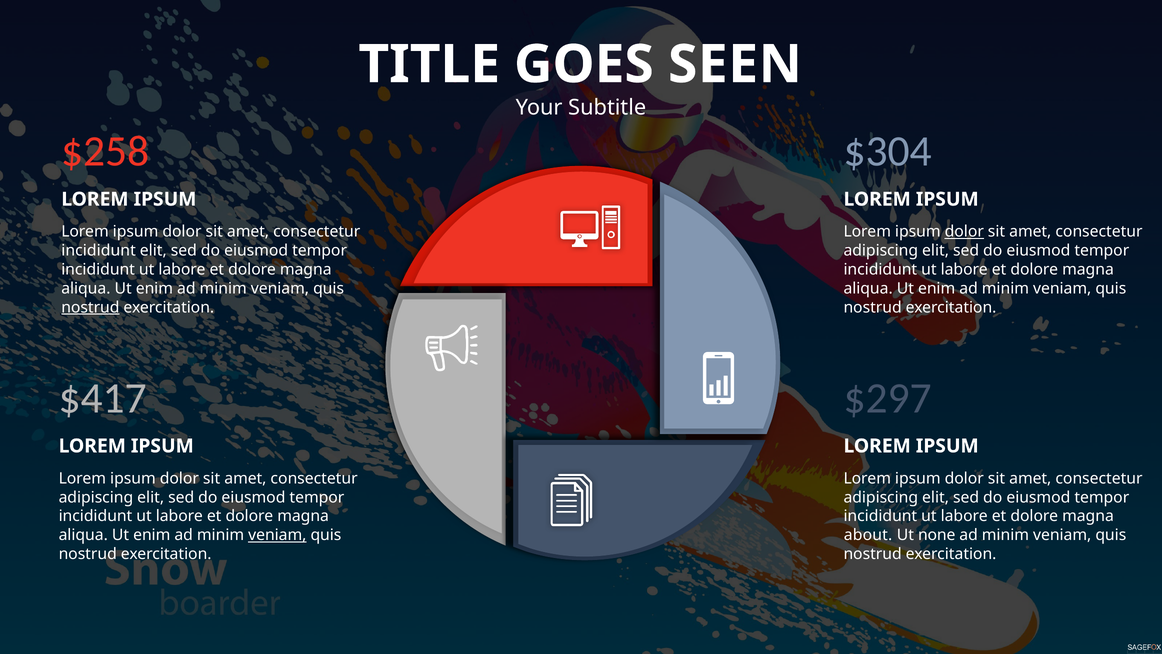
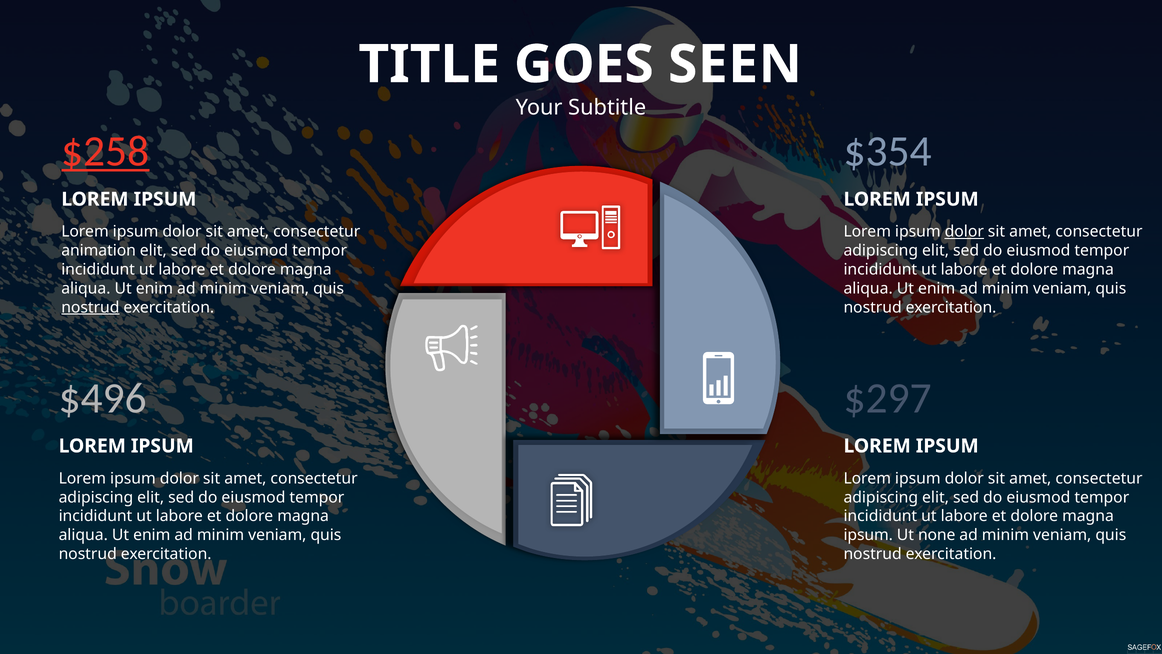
$258 underline: none -> present (105, 151)
$304: $304 -> $354 (888, 151)
incididunt: incididunt -> animation (99, 250)
$417: $417 -> $496 (103, 398)
veniam underline: present -> none (277, 535)
about: about -> ipsum (868, 535)
